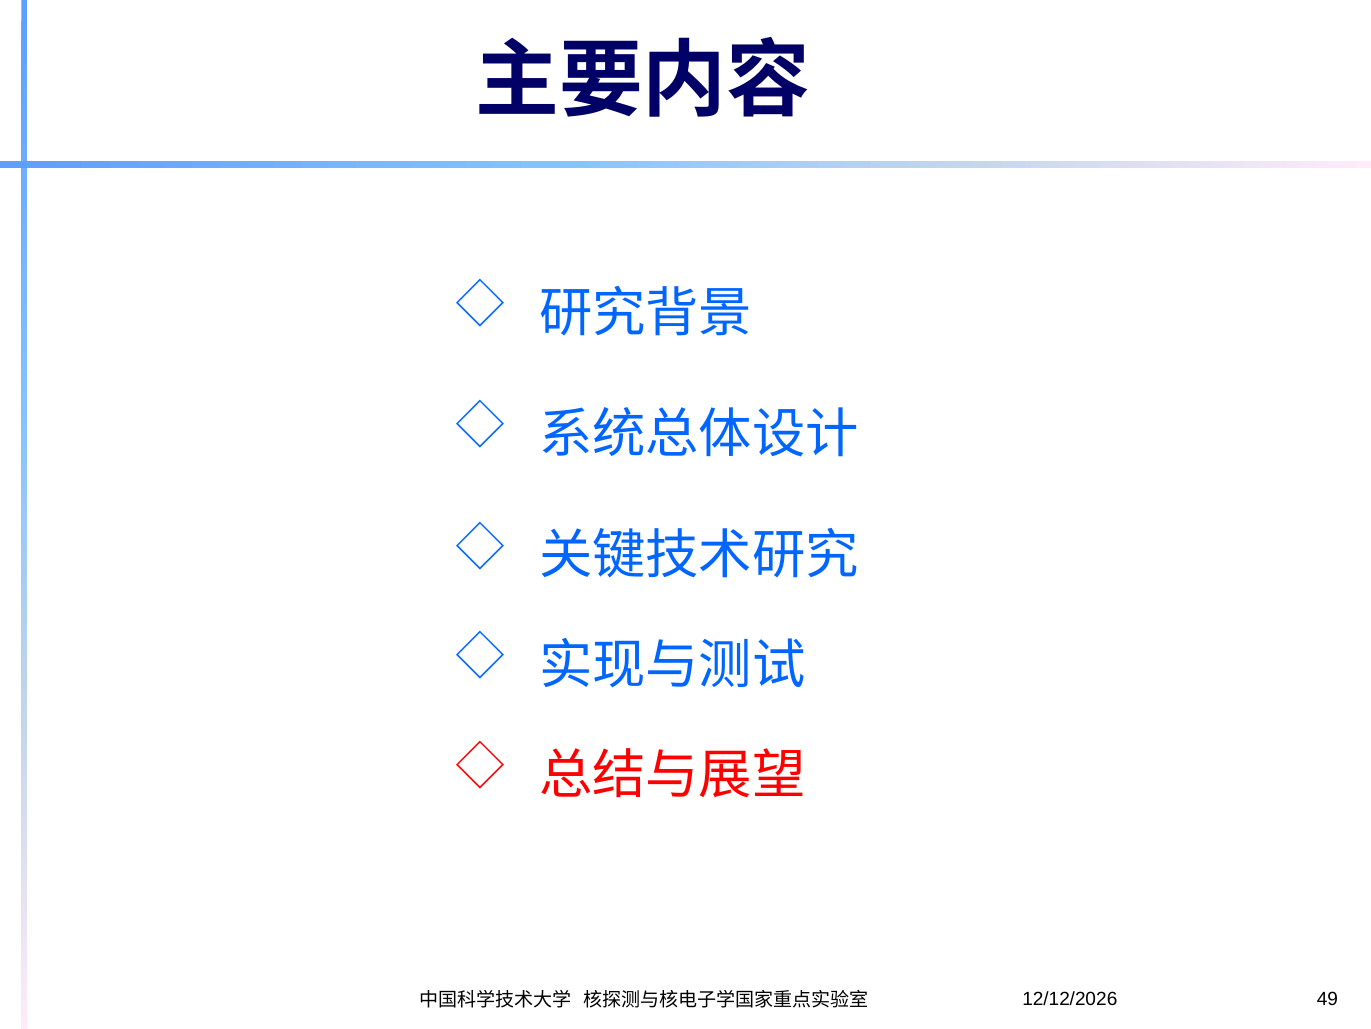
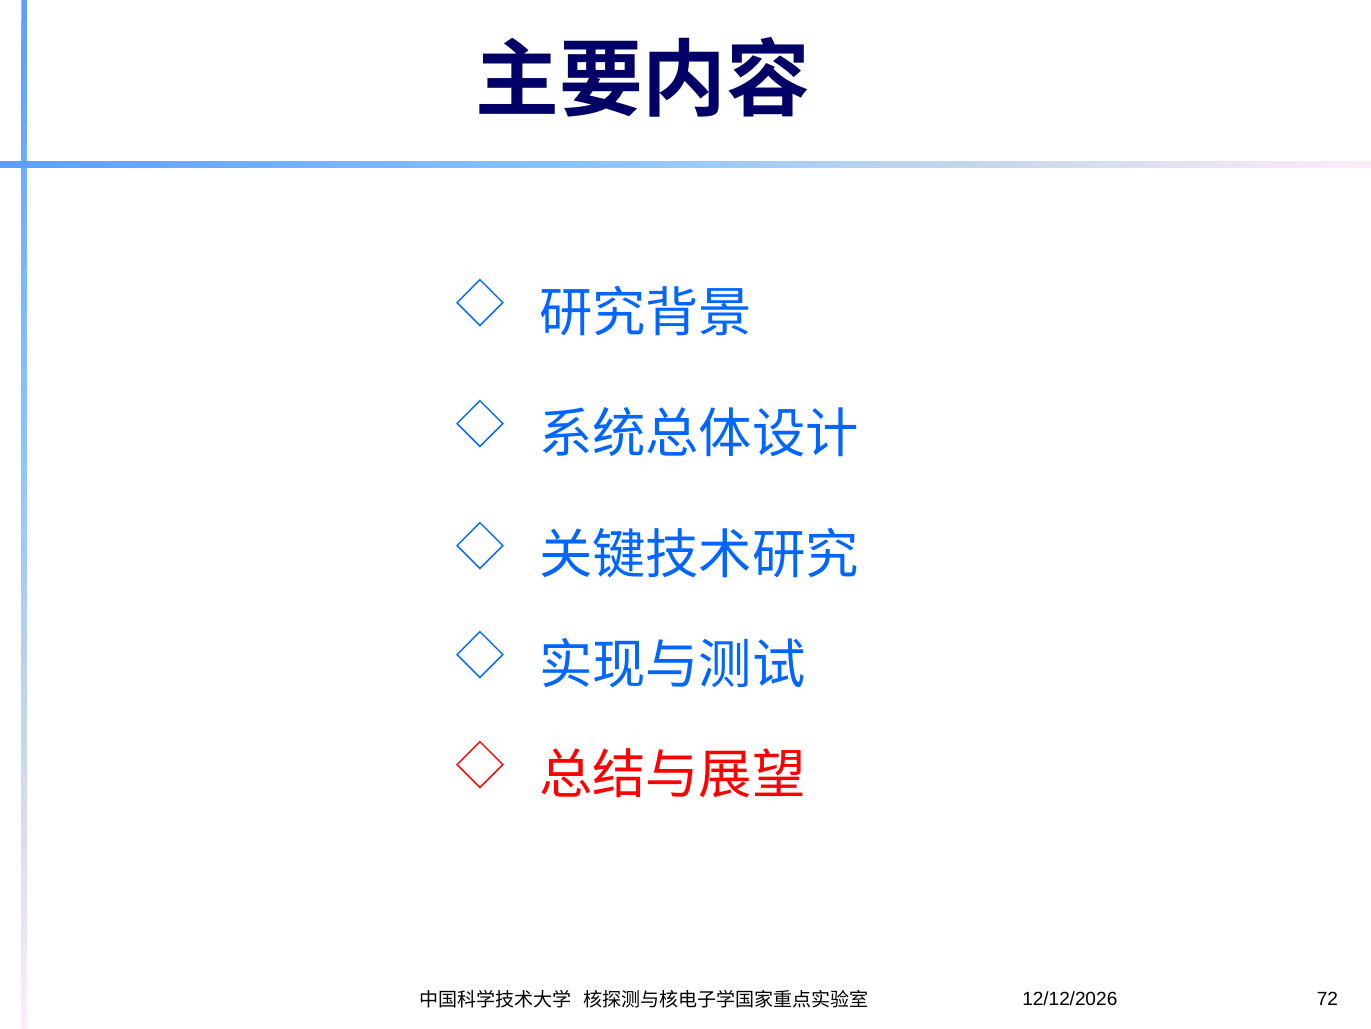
49: 49 -> 72 (1327, 999)
